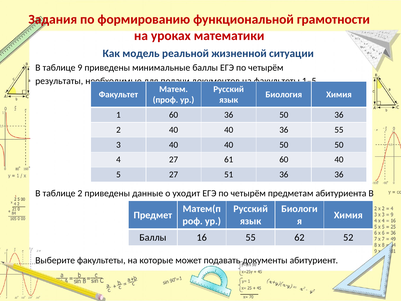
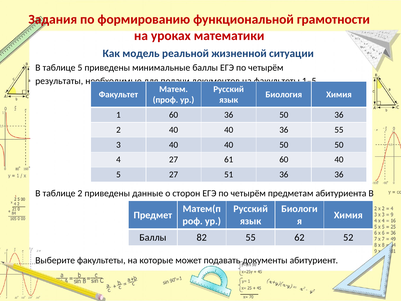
таблице 9: 9 -> 5 (80, 68)
уходит: уходит -> сторон (186, 193)
16: 16 -> 82 (202, 237)
